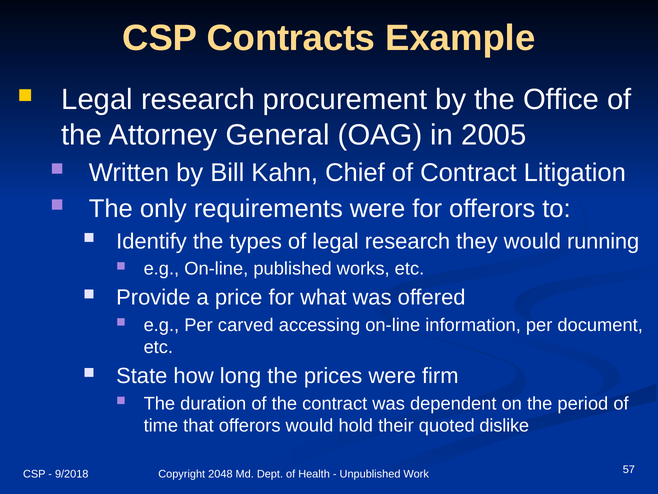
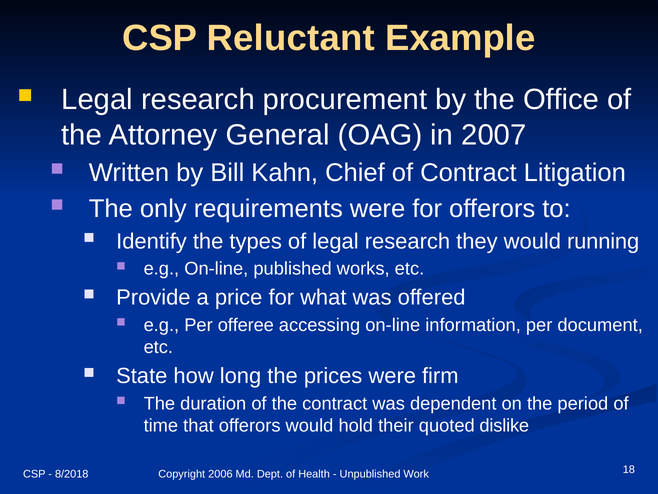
Contracts: Contracts -> Reluctant (291, 38)
2005: 2005 -> 2007 (494, 135)
carved: carved -> offeree (246, 325)
9/2018: 9/2018 -> 8/2018 (72, 473)
2048: 2048 -> 2006 (220, 473)
57: 57 -> 18 (629, 469)
